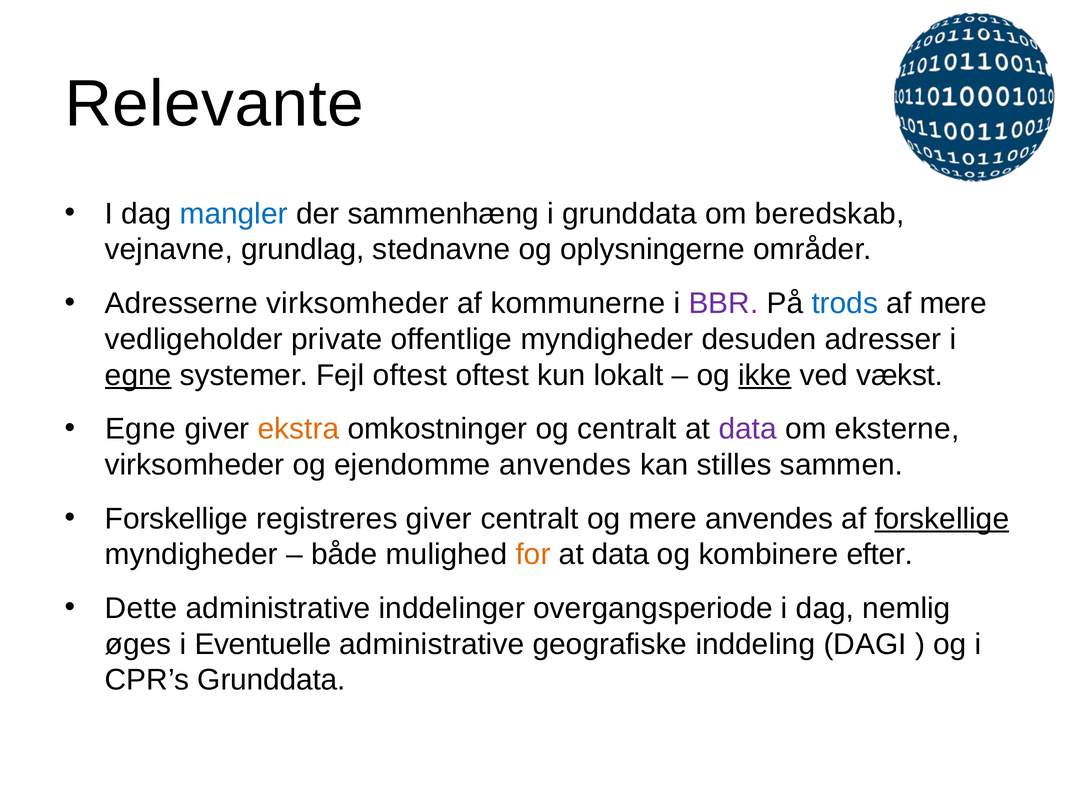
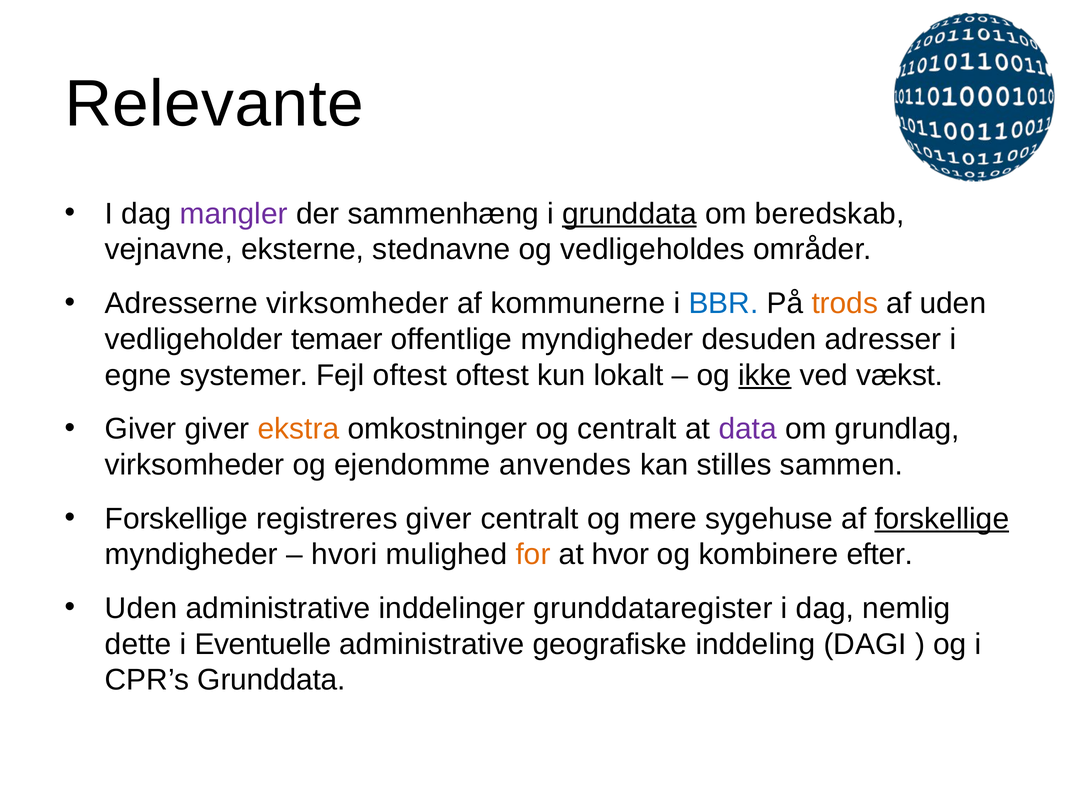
mangler colour: blue -> purple (234, 214)
grunddata underline: none -> present (629, 214)
grundlag: grundlag -> eksterne (303, 250)
oplysningerne: oplysningerne -> vedligeholdes (653, 250)
BBR colour: purple -> blue (723, 303)
trods colour: blue -> orange (845, 303)
af mere: mere -> uden (953, 303)
private: private -> temaer (337, 339)
egne underline: present -> none (138, 375)
Egne: Egne -> Giver (141, 429)
eksterne: eksterne -> grundlag (897, 429)
mere anvendes: anvendes -> sygehuse (769, 519)
både: både -> hvori (344, 555)
data: data -> hvor (621, 555)
Dette: Dette -> Uden (141, 608)
overgangsperiode: overgangsperiode -> grunddataregister (653, 608)
øges: øges -> dette (138, 644)
